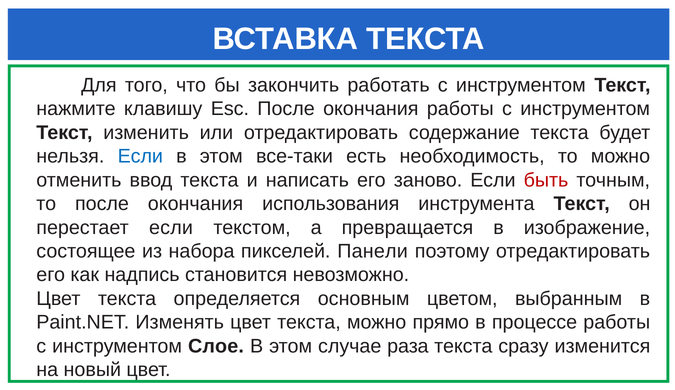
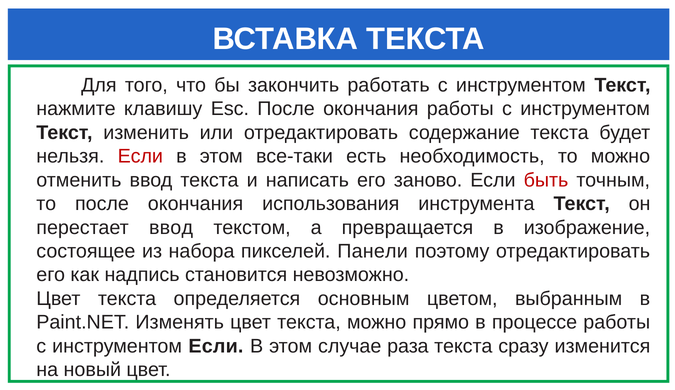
Если colour: blue -> red (140, 156)
перестает если: если -> ввод (171, 227)
инструментом Слое: Слое -> Если (216, 346)
